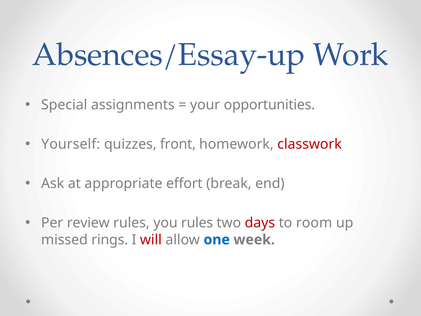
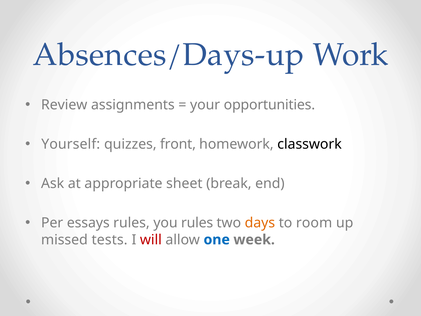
Absences/Essay-up: Absences/Essay-up -> Absences/Days-up (168, 55)
Special: Special -> Review (64, 105)
classwork colour: red -> black (310, 144)
effort: effort -> sheet (184, 183)
review: review -> essays (88, 223)
days colour: red -> orange (260, 223)
rings: rings -> tests (110, 240)
